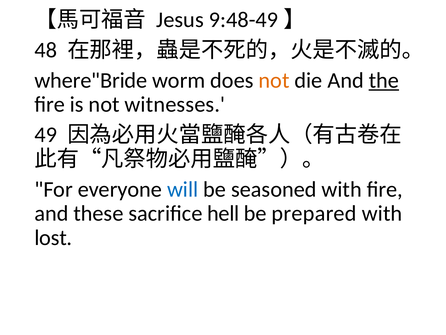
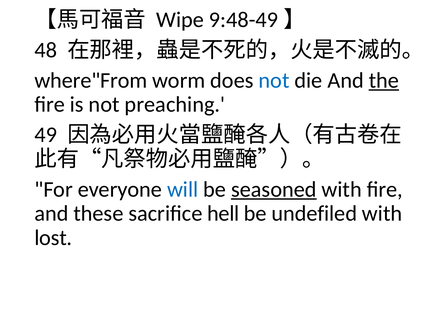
Jesus: Jesus -> Wipe (180, 20)
where"Bride: where"Bride -> where"From (91, 80)
not colour: orange -> blue (274, 80)
witnesses: witnesses -> preaching (175, 104)
seasoned underline: none -> present (274, 189)
prepared: prepared -> undefiled (314, 213)
